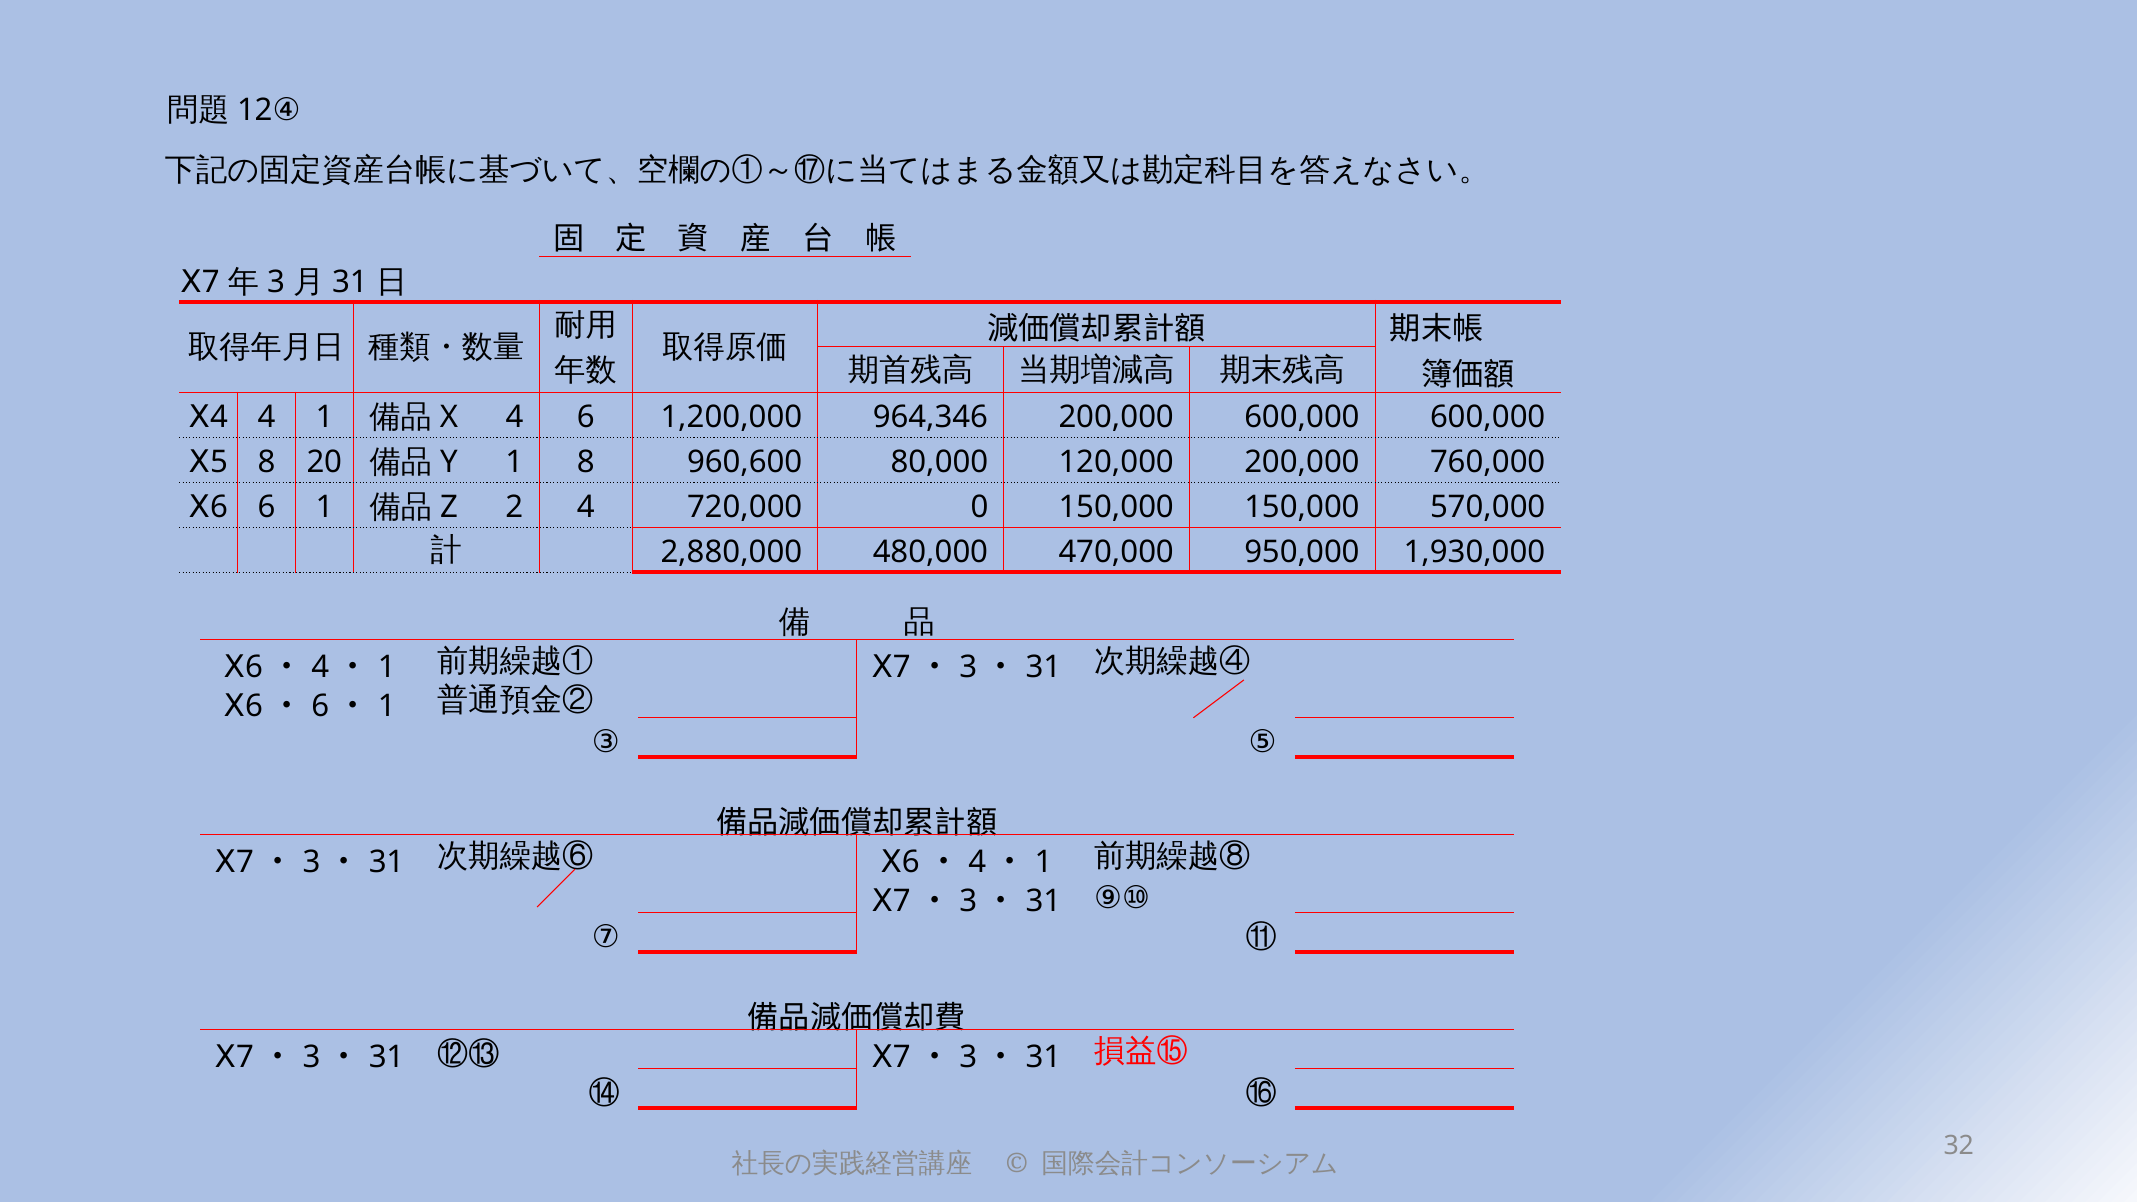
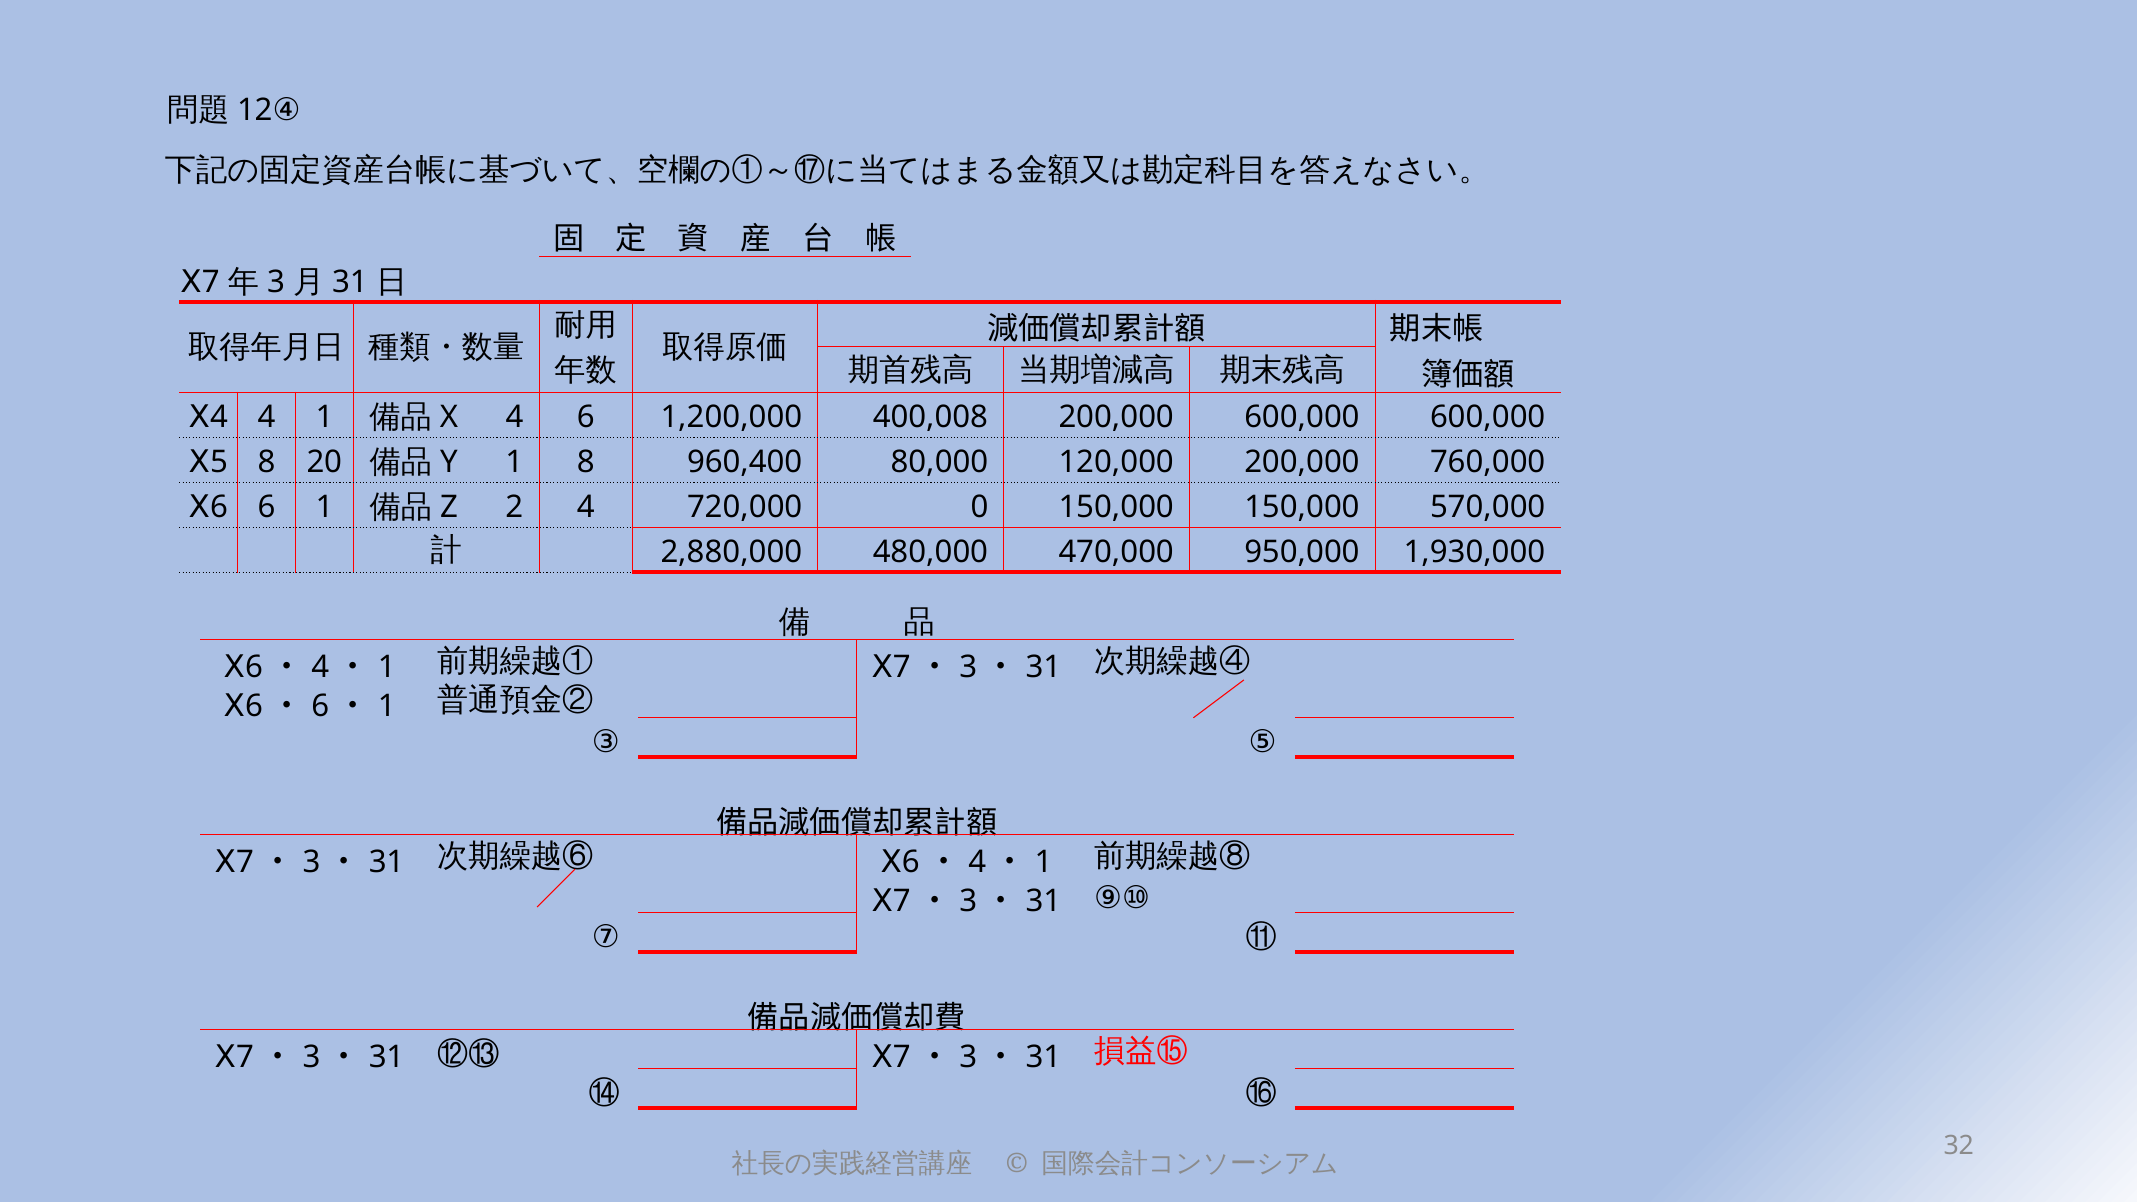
964,346: 964,346 -> 400,008 (930, 417)
960,600: 960,600 -> 960,400 (745, 462)
